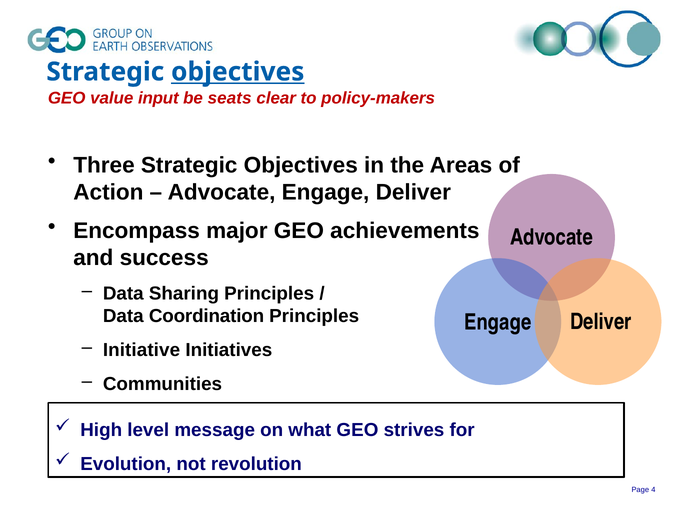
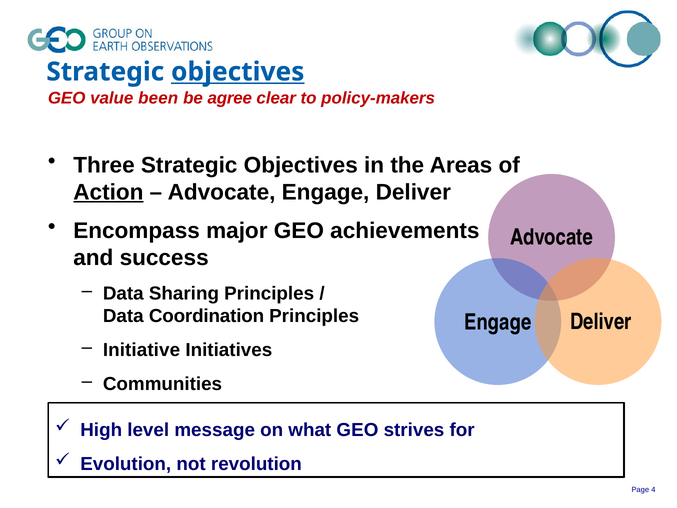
input: input -> been (158, 98)
seats: seats -> agree (230, 98)
Action underline: none -> present (108, 192)
